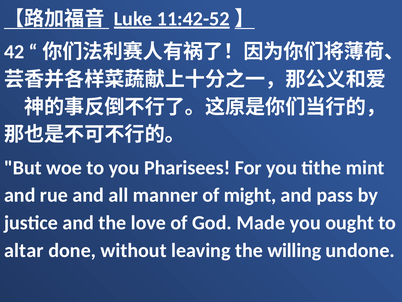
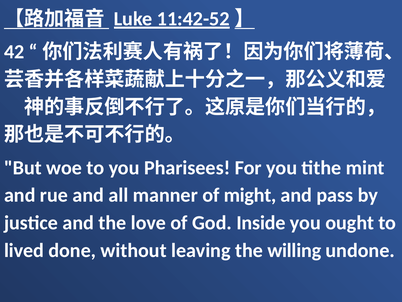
Made: Made -> Inside (261, 222)
altar: altar -> lived (24, 250)
